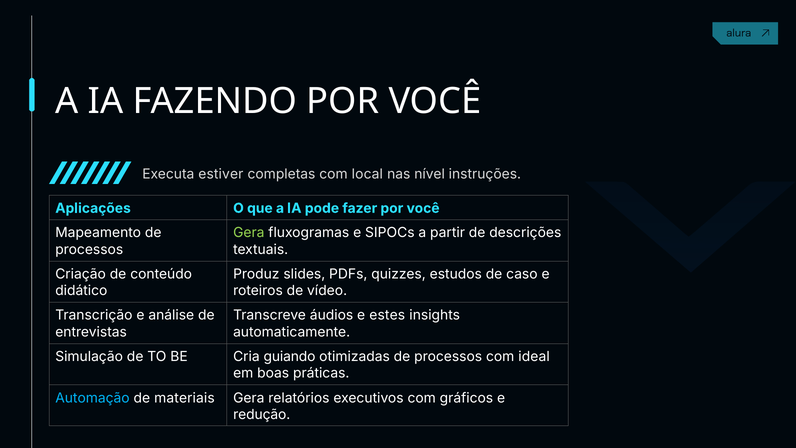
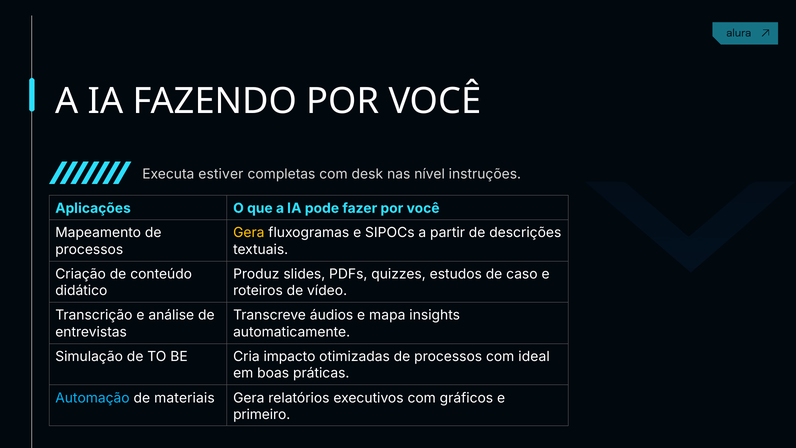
local: local -> desk (367, 174)
Gera colour: light green -> yellow (249, 233)
estes: estes -> mapa (387, 315)
guiando: guiando -> impacto (290, 356)
redução: redução -> primeiro (262, 414)
